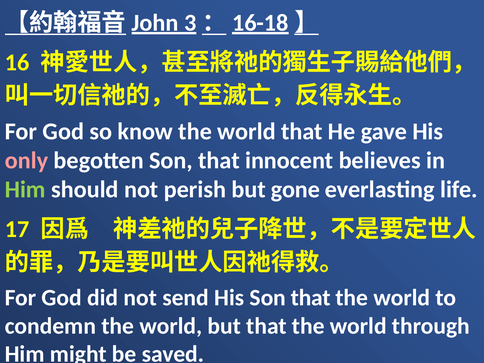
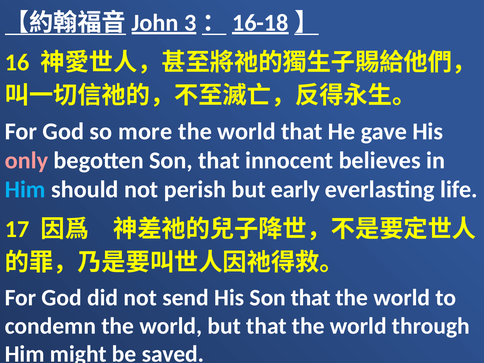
know: know -> more (145, 131)
Him colour: light green -> light blue (25, 189)
gone: gone -> early (295, 189)
